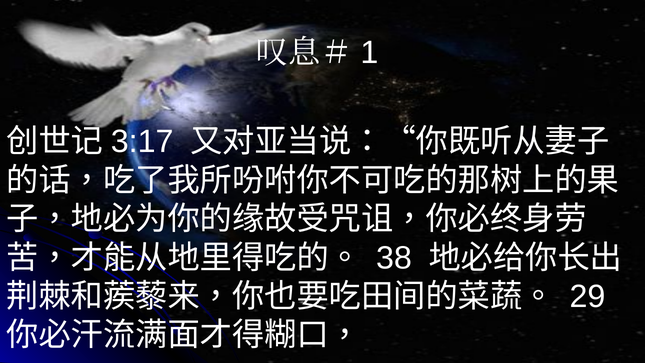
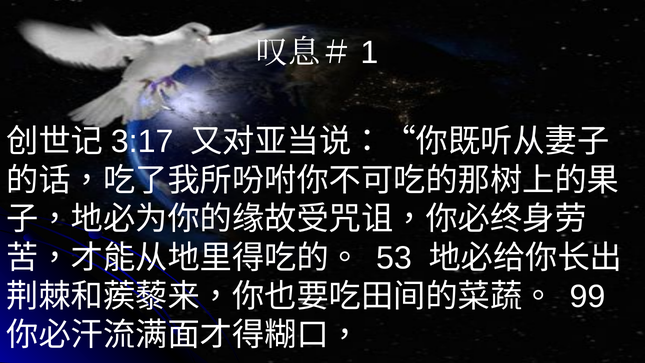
38: 38 -> 53 (394, 258)
29: 29 -> 99 (587, 296)
